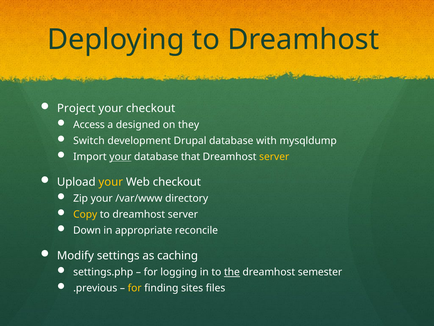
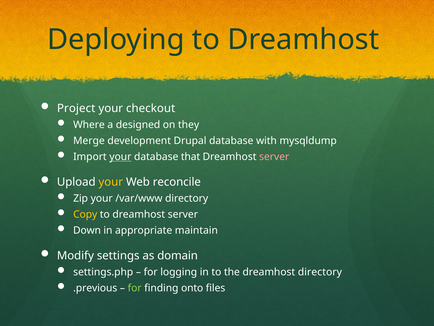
Access: Access -> Where (89, 125)
Switch: Switch -> Merge (89, 141)
server colour: yellow -> pink (274, 156)
Web checkout: checkout -> reconcile (177, 182)
reconcile: reconcile -> maintain (196, 230)
caching: caching -> domain (178, 255)
the underline: present -> none (232, 272)
dreamhost semester: semester -> directory (320, 272)
for colour: yellow -> light green (135, 288)
sites: sites -> onto (192, 288)
